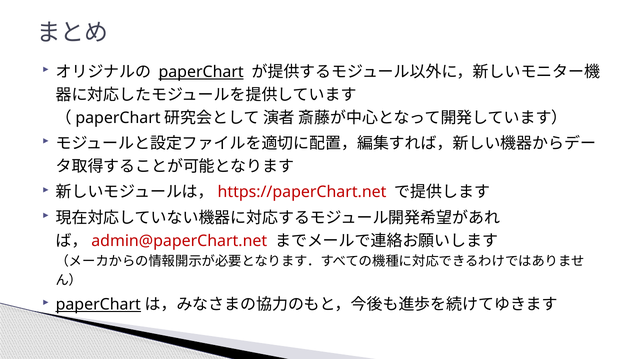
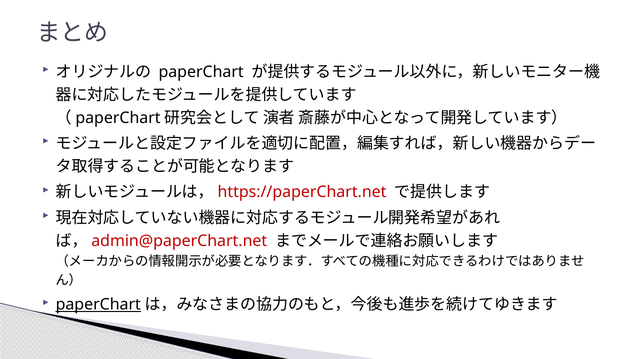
paperChart underline: present -> none (201, 72)
